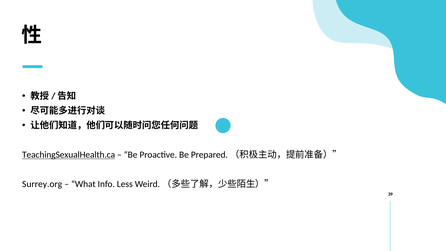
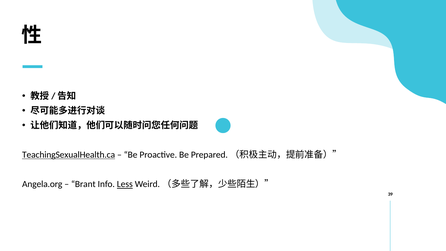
Surrey.org: Surrey.org -> Angela.org (42, 184)
What: What -> Brant (83, 184)
Less underline: none -> present (125, 184)
